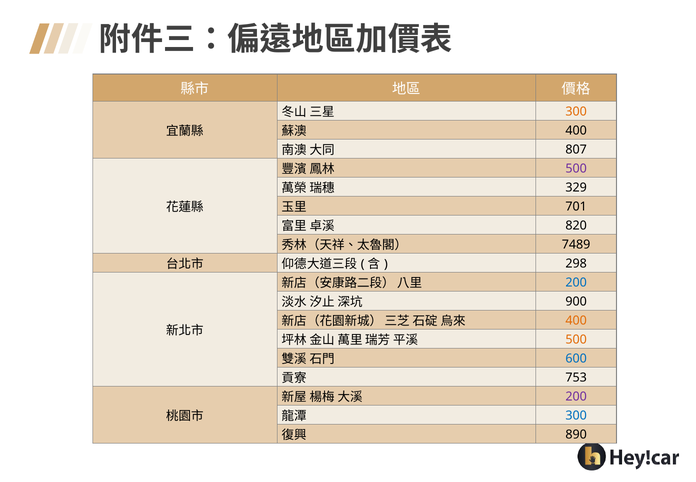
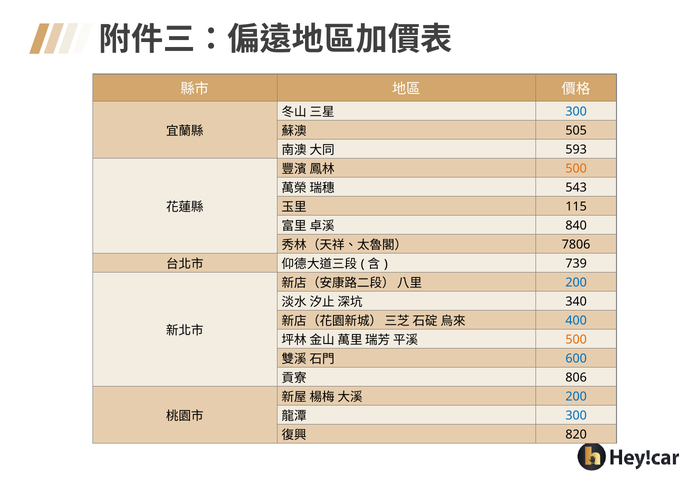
300 colour: orange -> blue (576, 112)
400: 400 -> 505 (576, 131)
807: 807 -> 593 (576, 150)
500 colour: purple -> orange (576, 169)
329: 329 -> 543 (576, 188)
701: 701 -> 115 (576, 207)
820: 820 -> 840 (576, 226)
7489: 7489 -> 7806 (576, 245)
298: 298 -> 739 (576, 264)
900: 900 -> 340 (576, 301)
400 colour: orange -> blue (576, 320)
753: 753 -> 806 (576, 377)
200 colour: purple -> blue (576, 396)
890: 890 -> 820 (576, 434)
